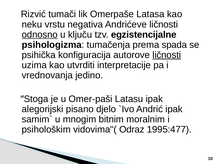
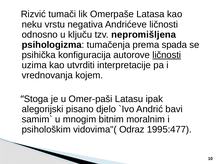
odnosno underline: present -> none (40, 34)
egzistencijalne: egzistencijalne -> nepromišljena (144, 34)
jedino: jedino -> kojem (89, 75)
Andrić ipak: ipak -> bavi (174, 109)
